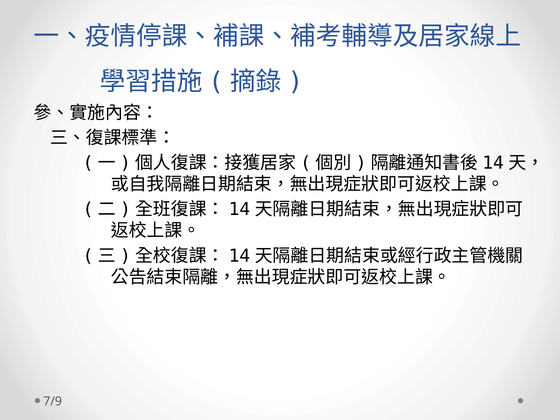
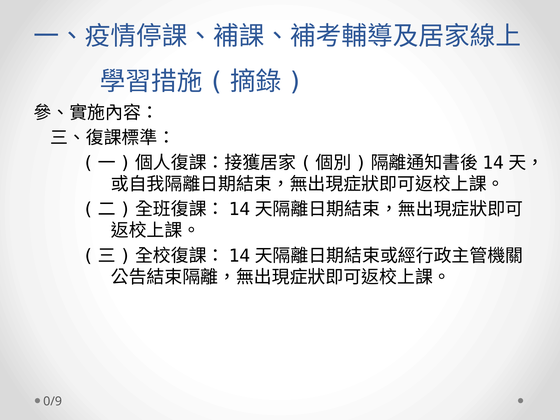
7/9: 7/9 -> 0/9 (53, 401)
